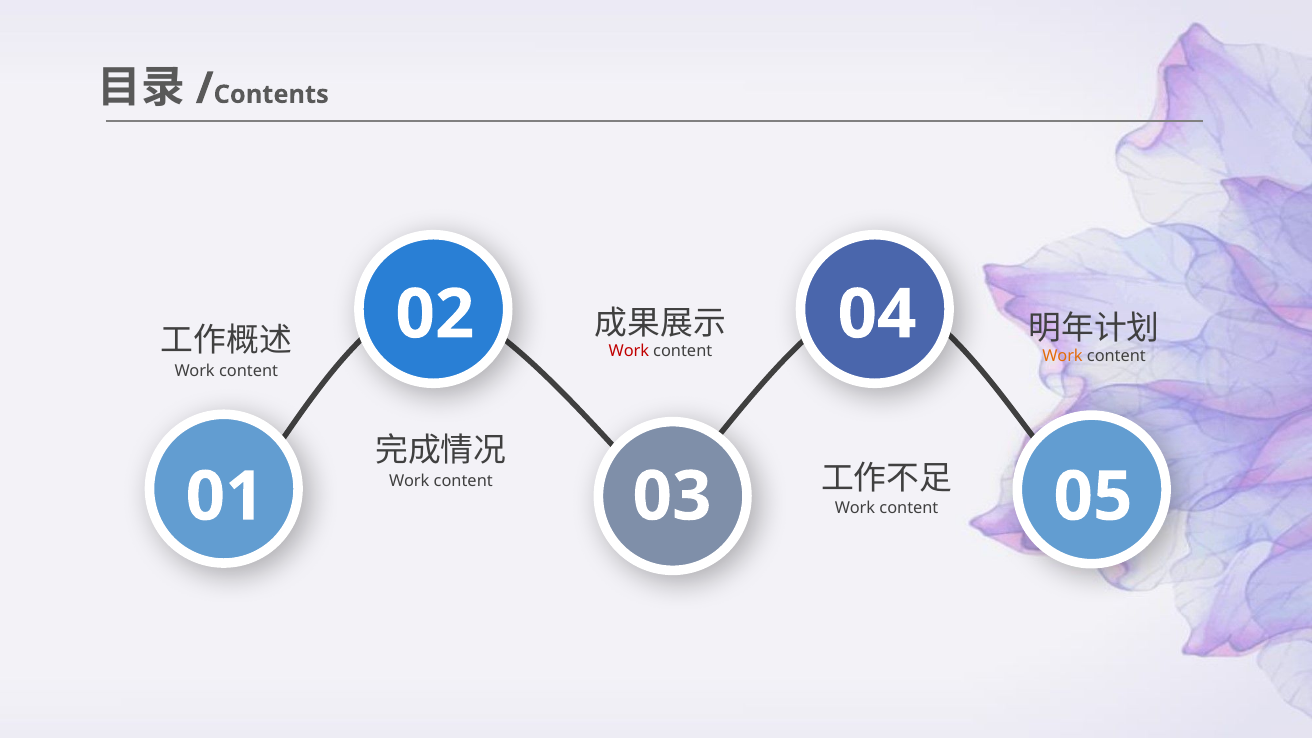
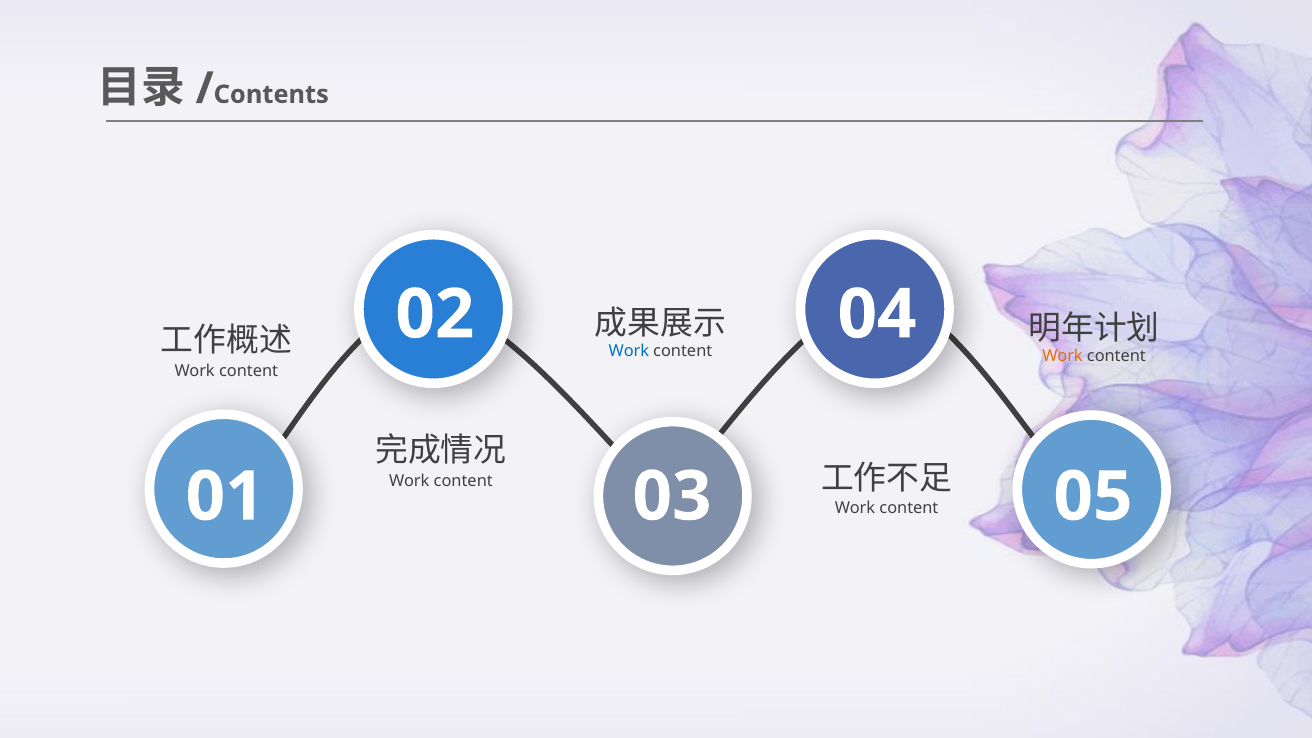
Work colour: red -> blue (629, 351)
